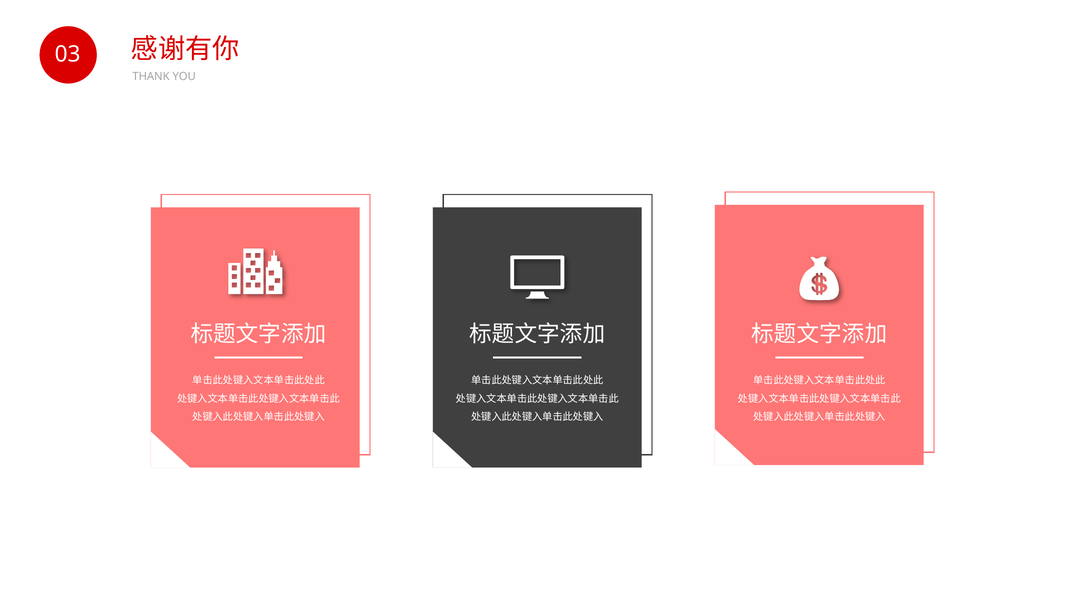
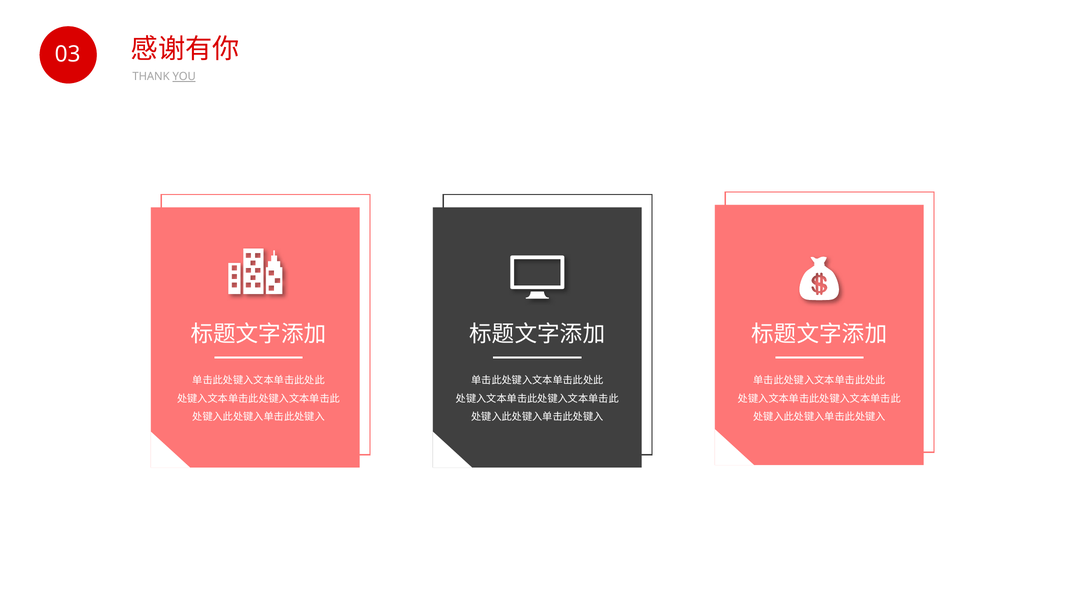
YOU underline: none -> present (184, 76)
